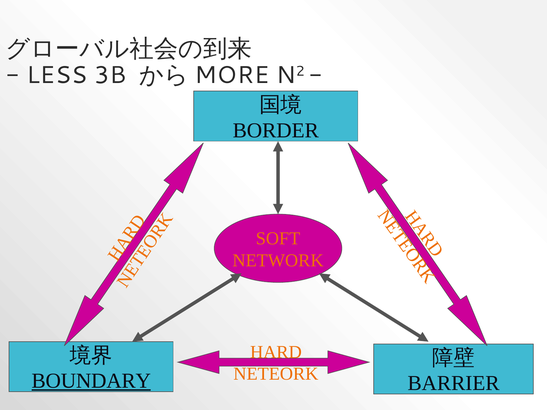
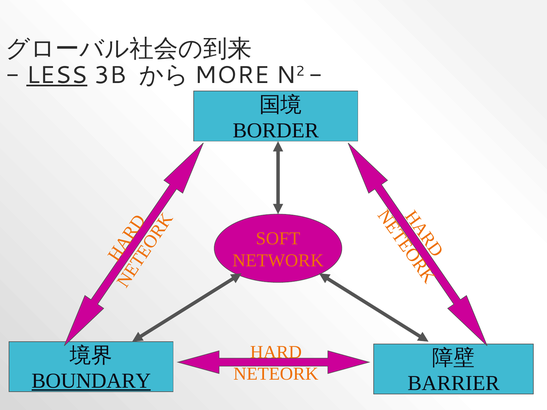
LESS underline: none -> present (57, 75)
